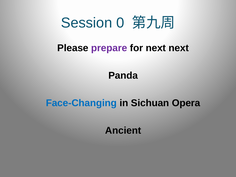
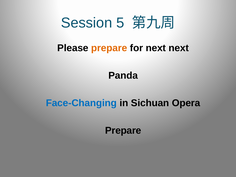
0: 0 -> 5 (120, 23)
prepare colour: purple -> orange (109, 48)
Ancient: Ancient -> Prepare (123, 131)
